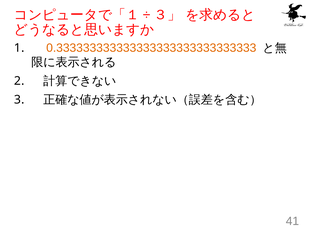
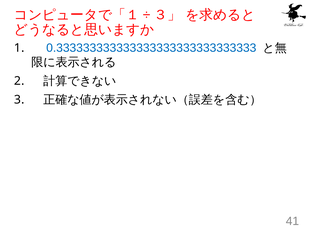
0.333333333333333333333333333333 colour: orange -> blue (151, 48)
